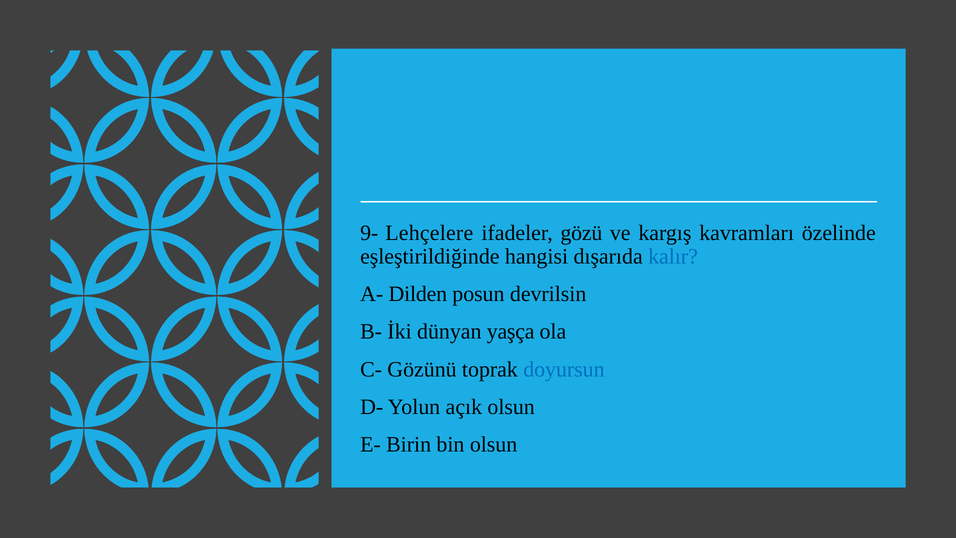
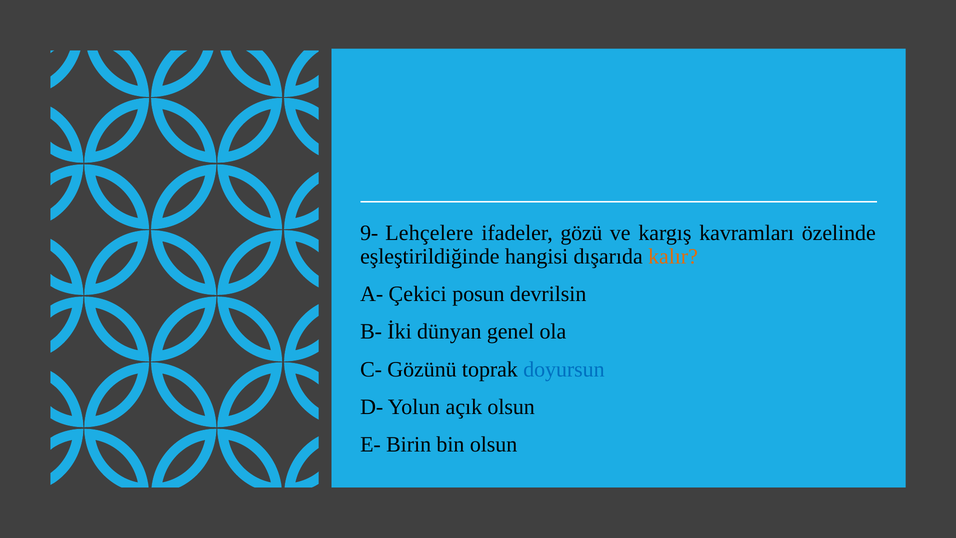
kalır colour: blue -> orange (673, 256)
Dilden: Dilden -> Çekici (418, 294)
yaşça: yaşça -> genel (511, 332)
